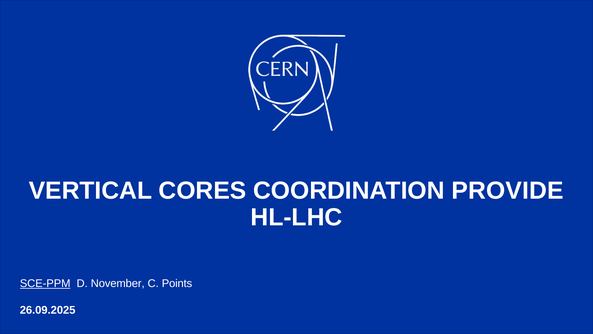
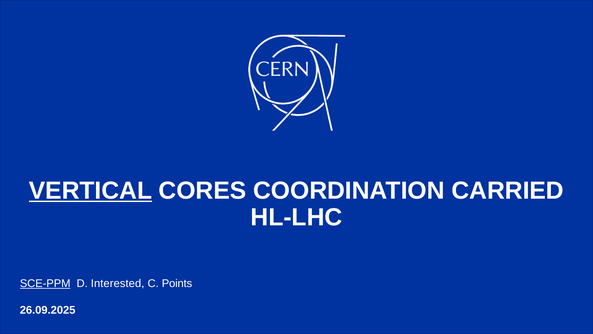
VERTICAL underline: none -> present (91, 190)
PROVIDE: PROVIDE -> CARRIED (508, 190)
November: November -> Interested (118, 283)
